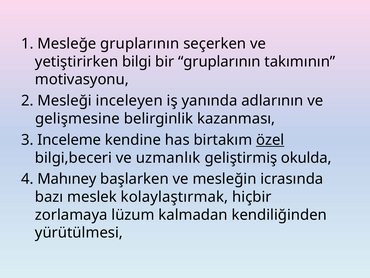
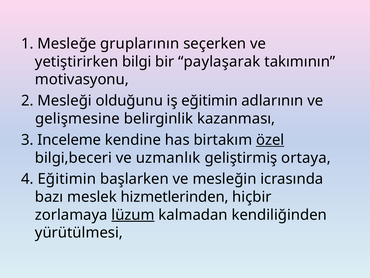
bir gruplarının: gruplarının -> paylaşarak (219, 62)
inceleyen: inceleyen -> olduğunu (129, 101)
iş yanında: yanında -> eğitimin (210, 101)
okulda: okulda -> ortaya (306, 158)
4 Mahıney: Mahıney -> Eğitimin (67, 179)
kolaylaştırmak: kolaylaştırmak -> hizmetlerinden (175, 197)
lüzum underline: none -> present (133, 215)
